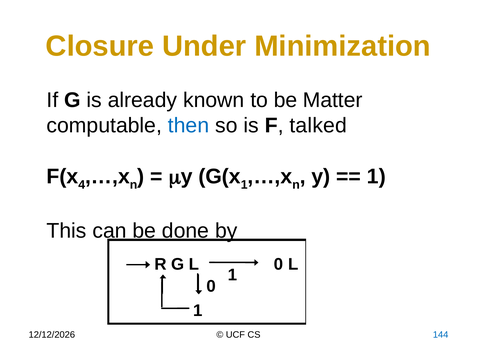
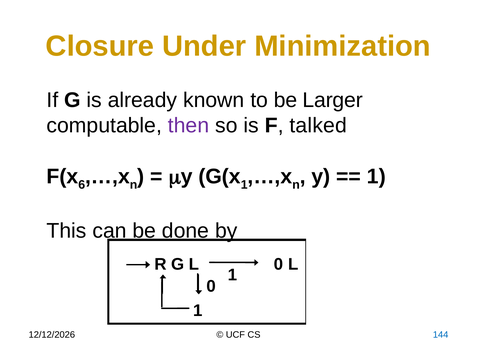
Matter: Matter -> Larger (333, 100)
then colour: blue -> purple (189, 126)
4: 4 -> 6 (82, 185)
